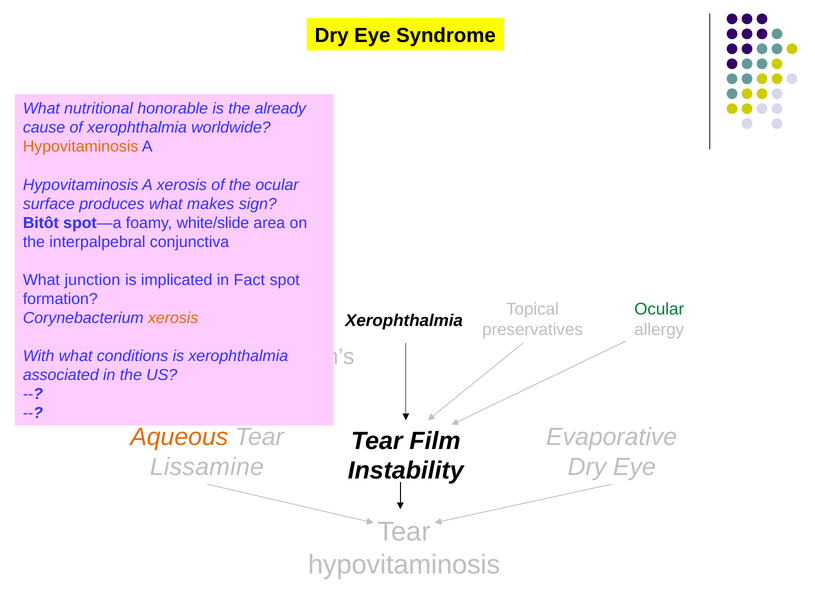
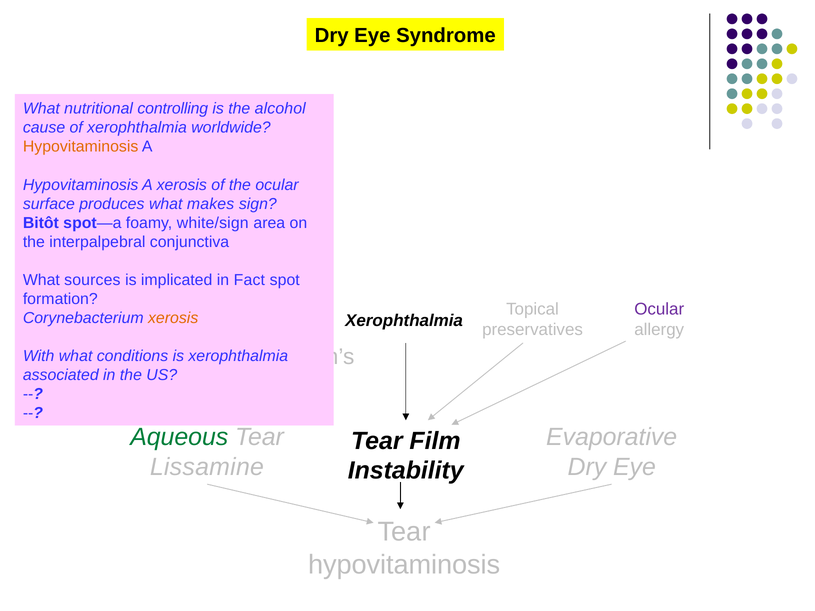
honorable: honorable -> controlling (173, 109)
already: already -> alcohol (280, 109)
white/slide: white/slide -> white/sign (213, 223)
junction: junction -> sources (92, 280)
Ocular colour: green -> purple (659, 309)
Aqueous colour: orange -> green (179, 437)
